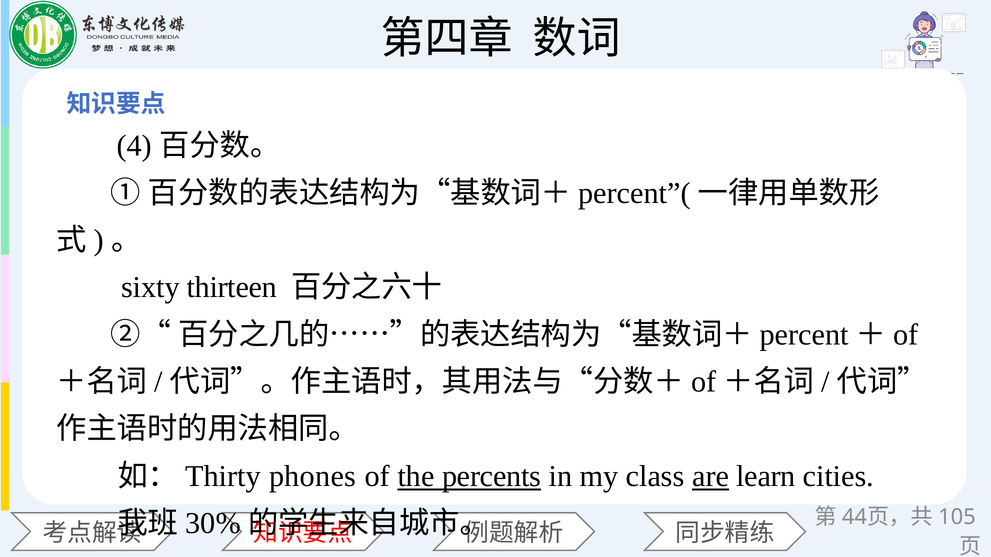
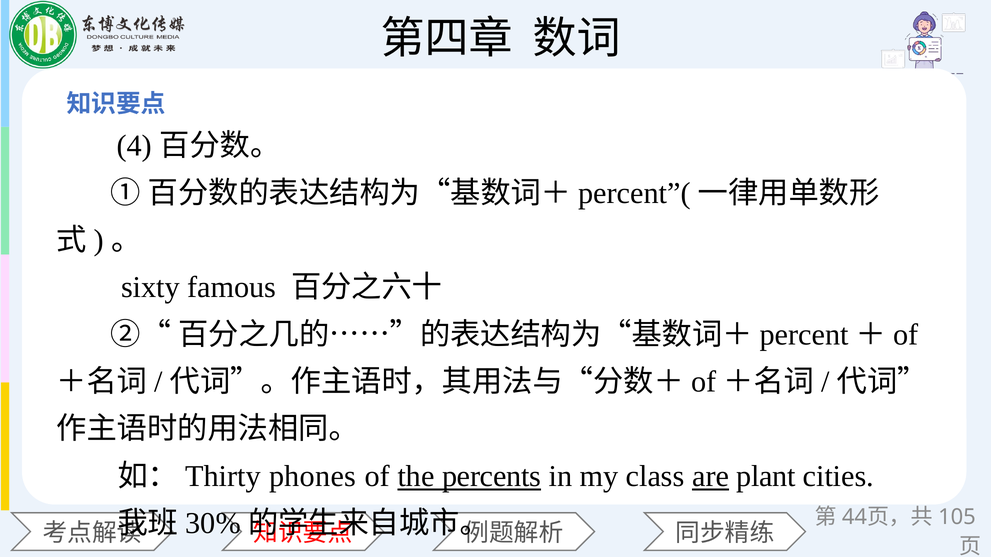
thirteen: thirteen -> famous (232, 288)
learn: learn -> plant (766, 476)
